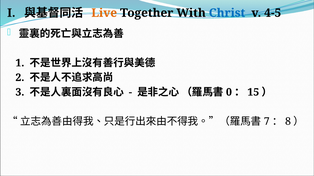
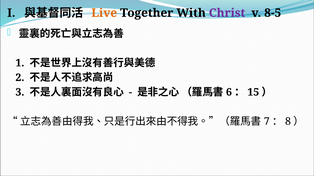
Christ colour: blue -> purple (227, 13)
4-5: 4-5 -> 8-5 (273, 13)
0: 0 -> 6 (229, 92)
